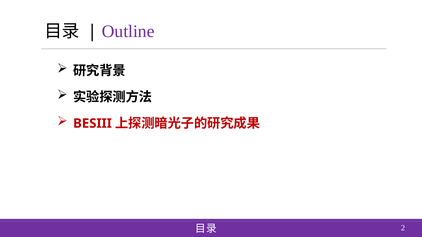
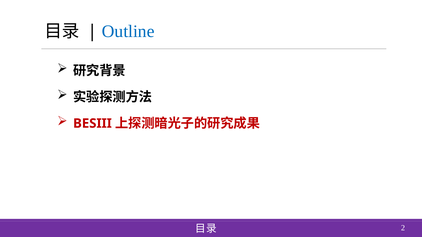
Outline colour: purple -> blue (128, 31)
